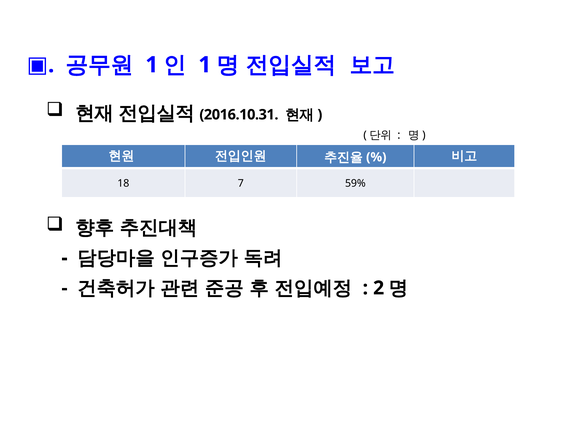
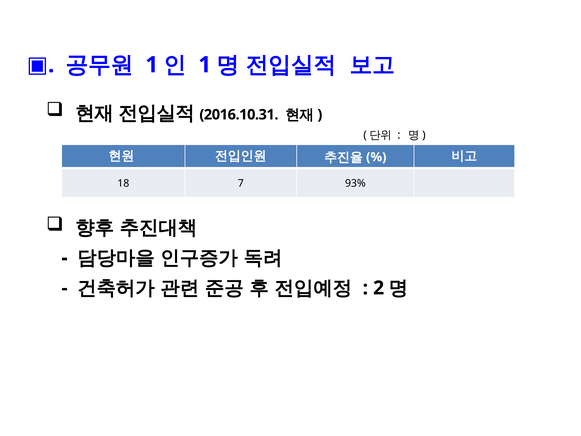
59%: 59% -> 93% (355, 183)
